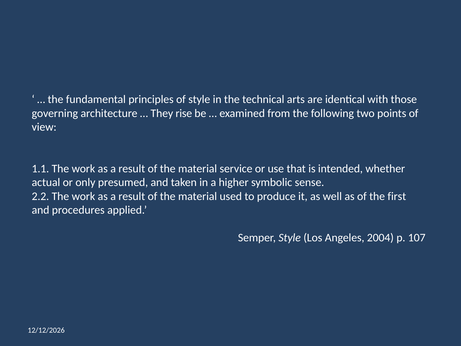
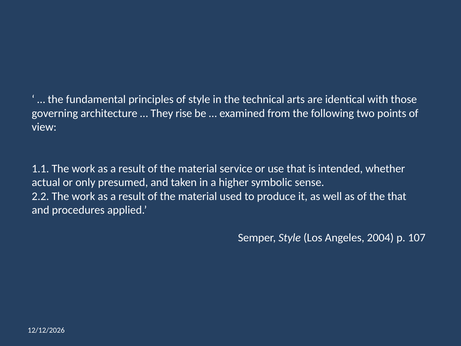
the first: first -> that (397, 196)
